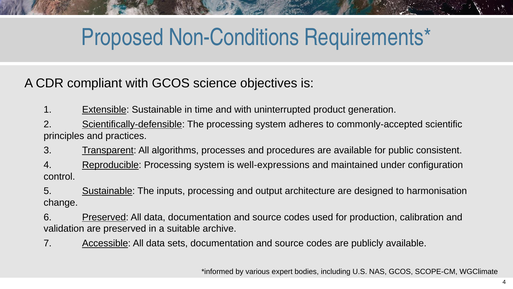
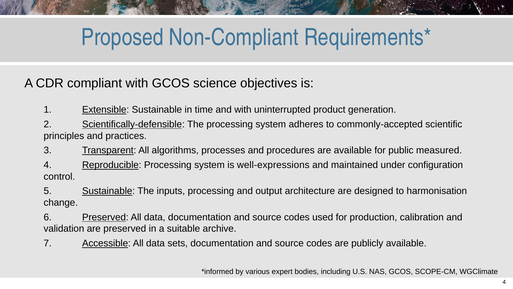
Non-Conditions: Non-Conditions -> Non-Compliant (234, 37)
consistent: consistent -> measured (439, 150)
